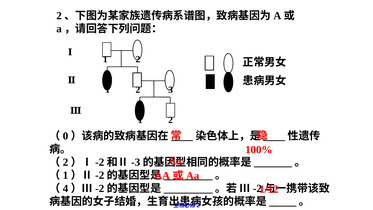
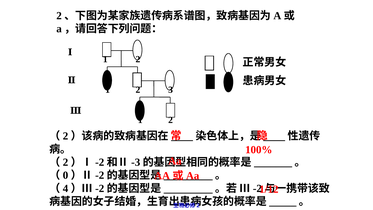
0: 0 -> 2 (66, 136)
1: 1 -> 0 (66, 175)
